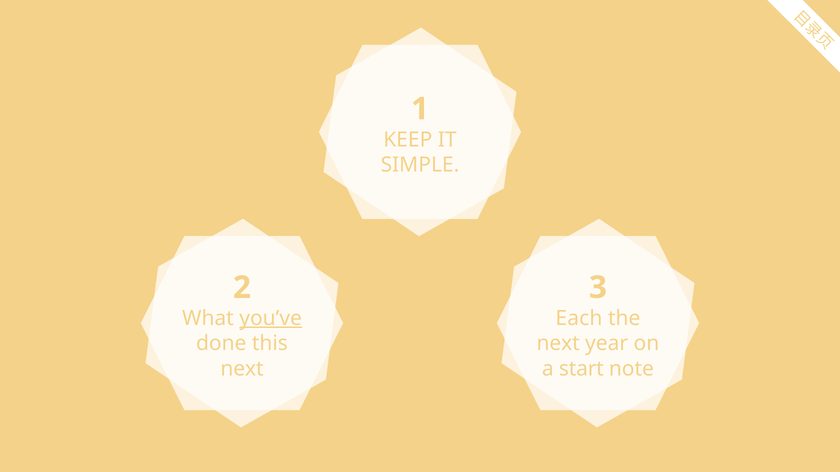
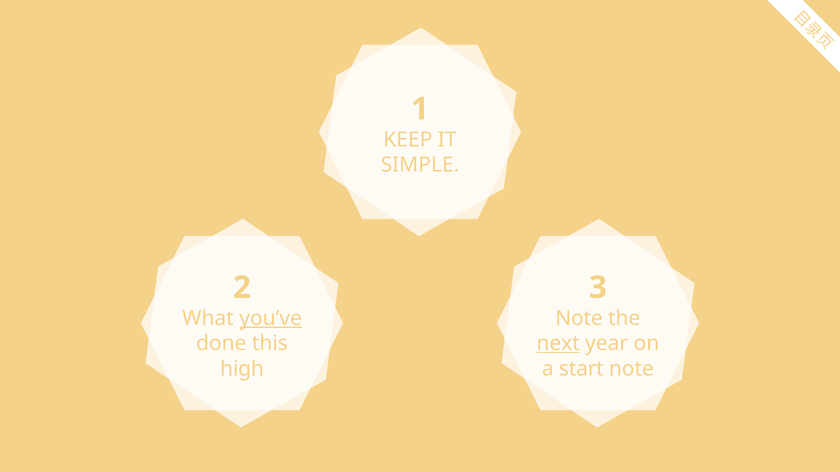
Each: Each -> Note (579, 319)
next underline: none -> present (558, 344)
next: next -> high (242, 369)
